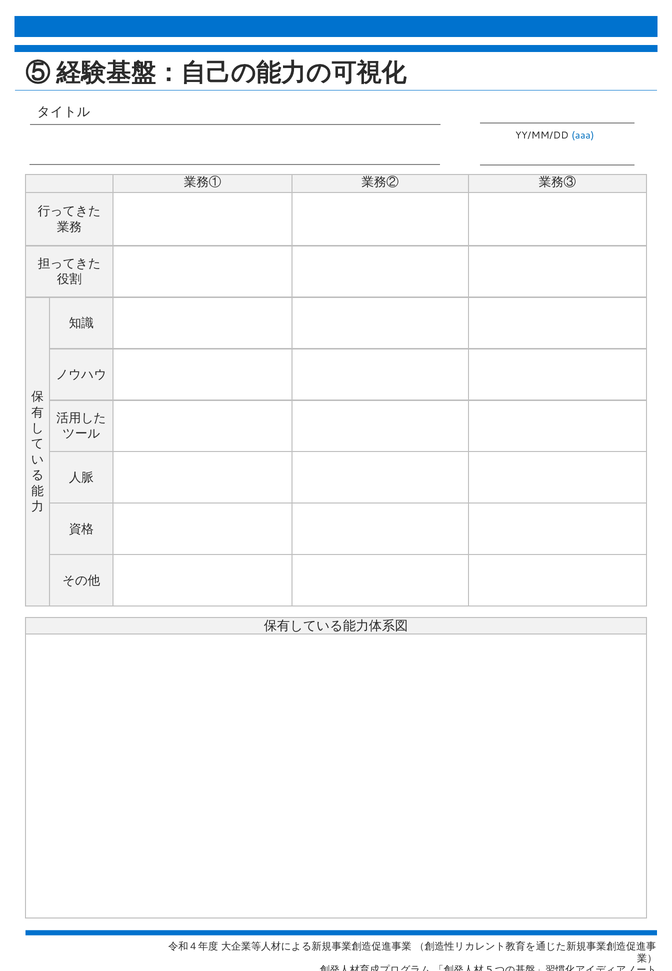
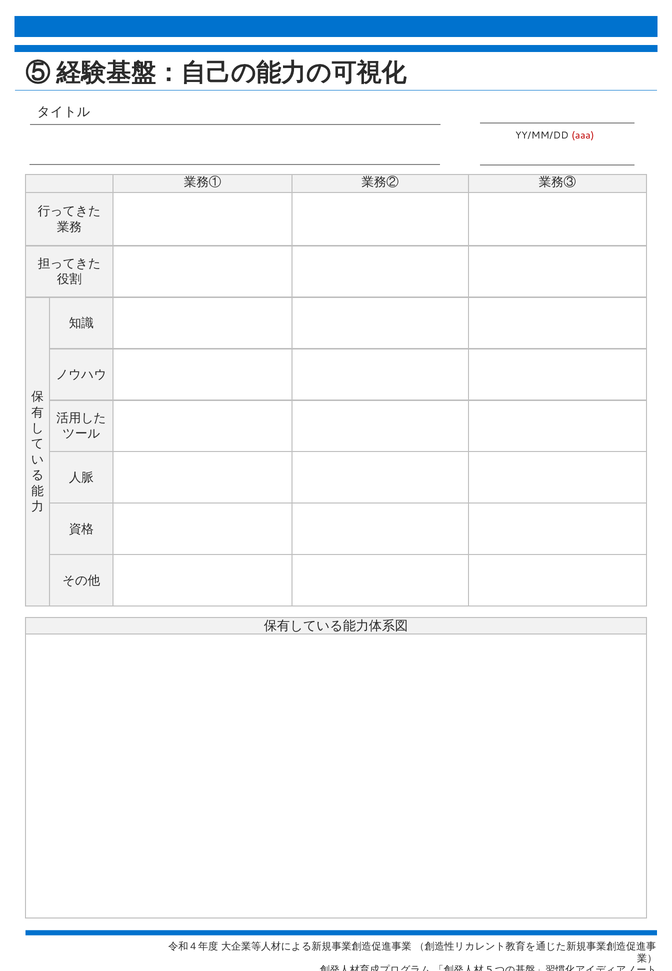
aaa colour: blue -> red (583, 136)
